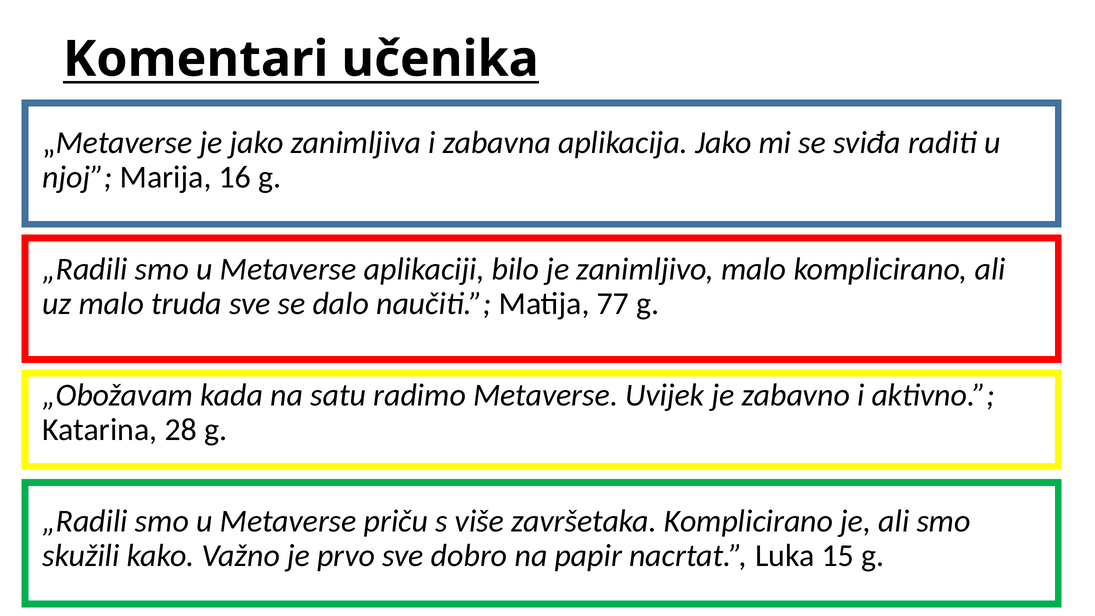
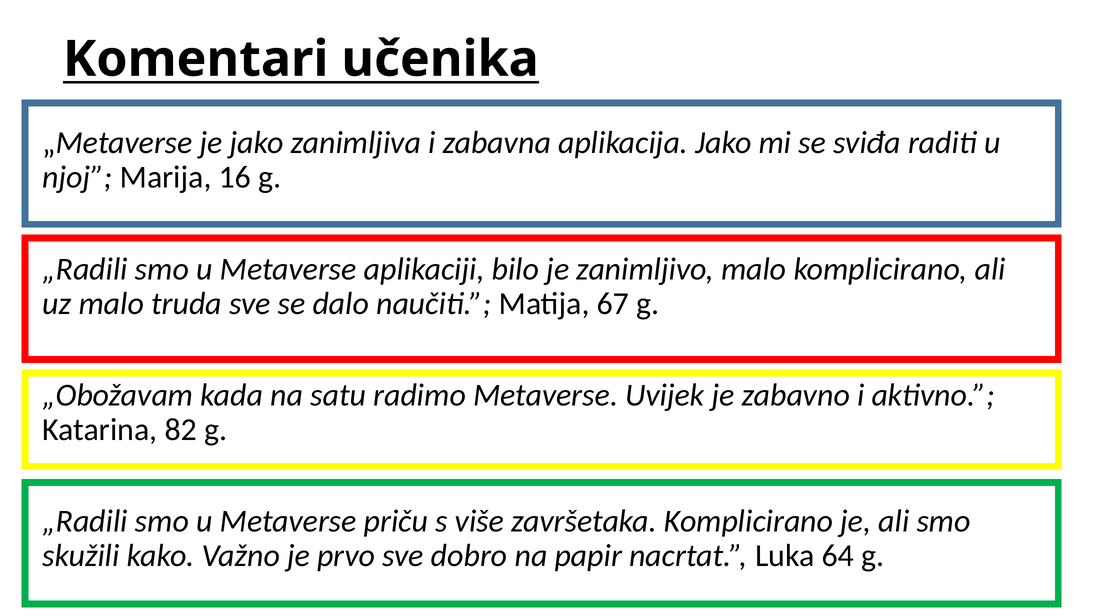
77: 77 -> 67 (613, 303)
28: 28 -> 82 (181, 430)
15: 15 -> 64 (838, 556)
